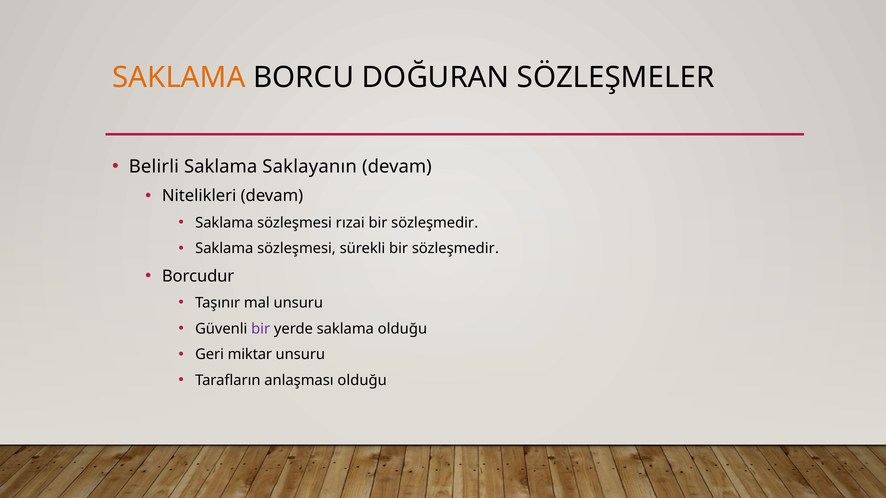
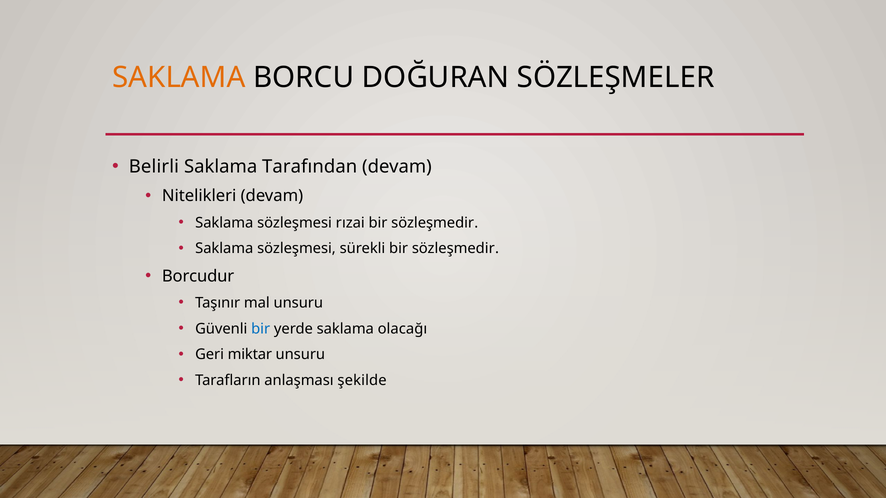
Saklayanın: Saklayanın -> Tarafından (310, 167)
bir colour: purple -> blue (261, 329)
saklama olduğu: olduğu -> olacağı (402, 329)
anlaşması olduğu: olduğu -> şekilde (362, 381)
